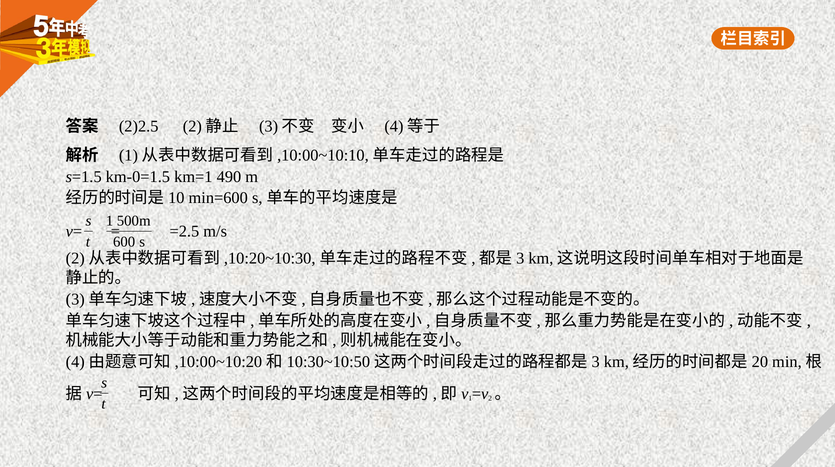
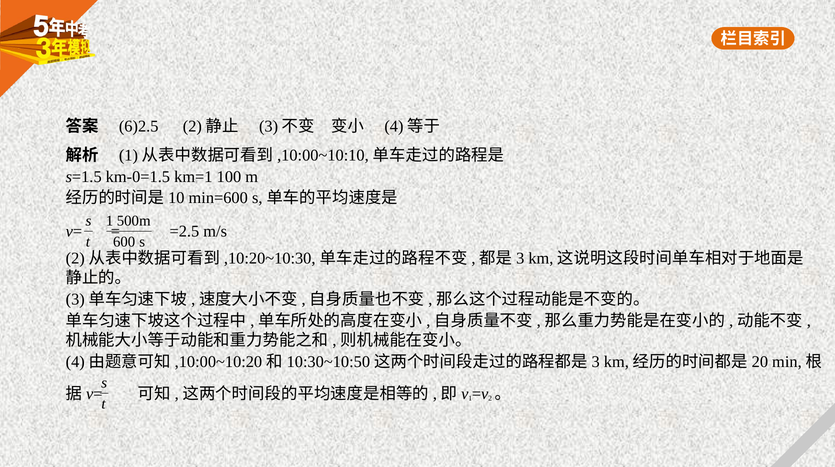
2)2.5: 2)2.5 -> 6)2.5 (139, 126)
490: 490 -> 100 (229, 177)
